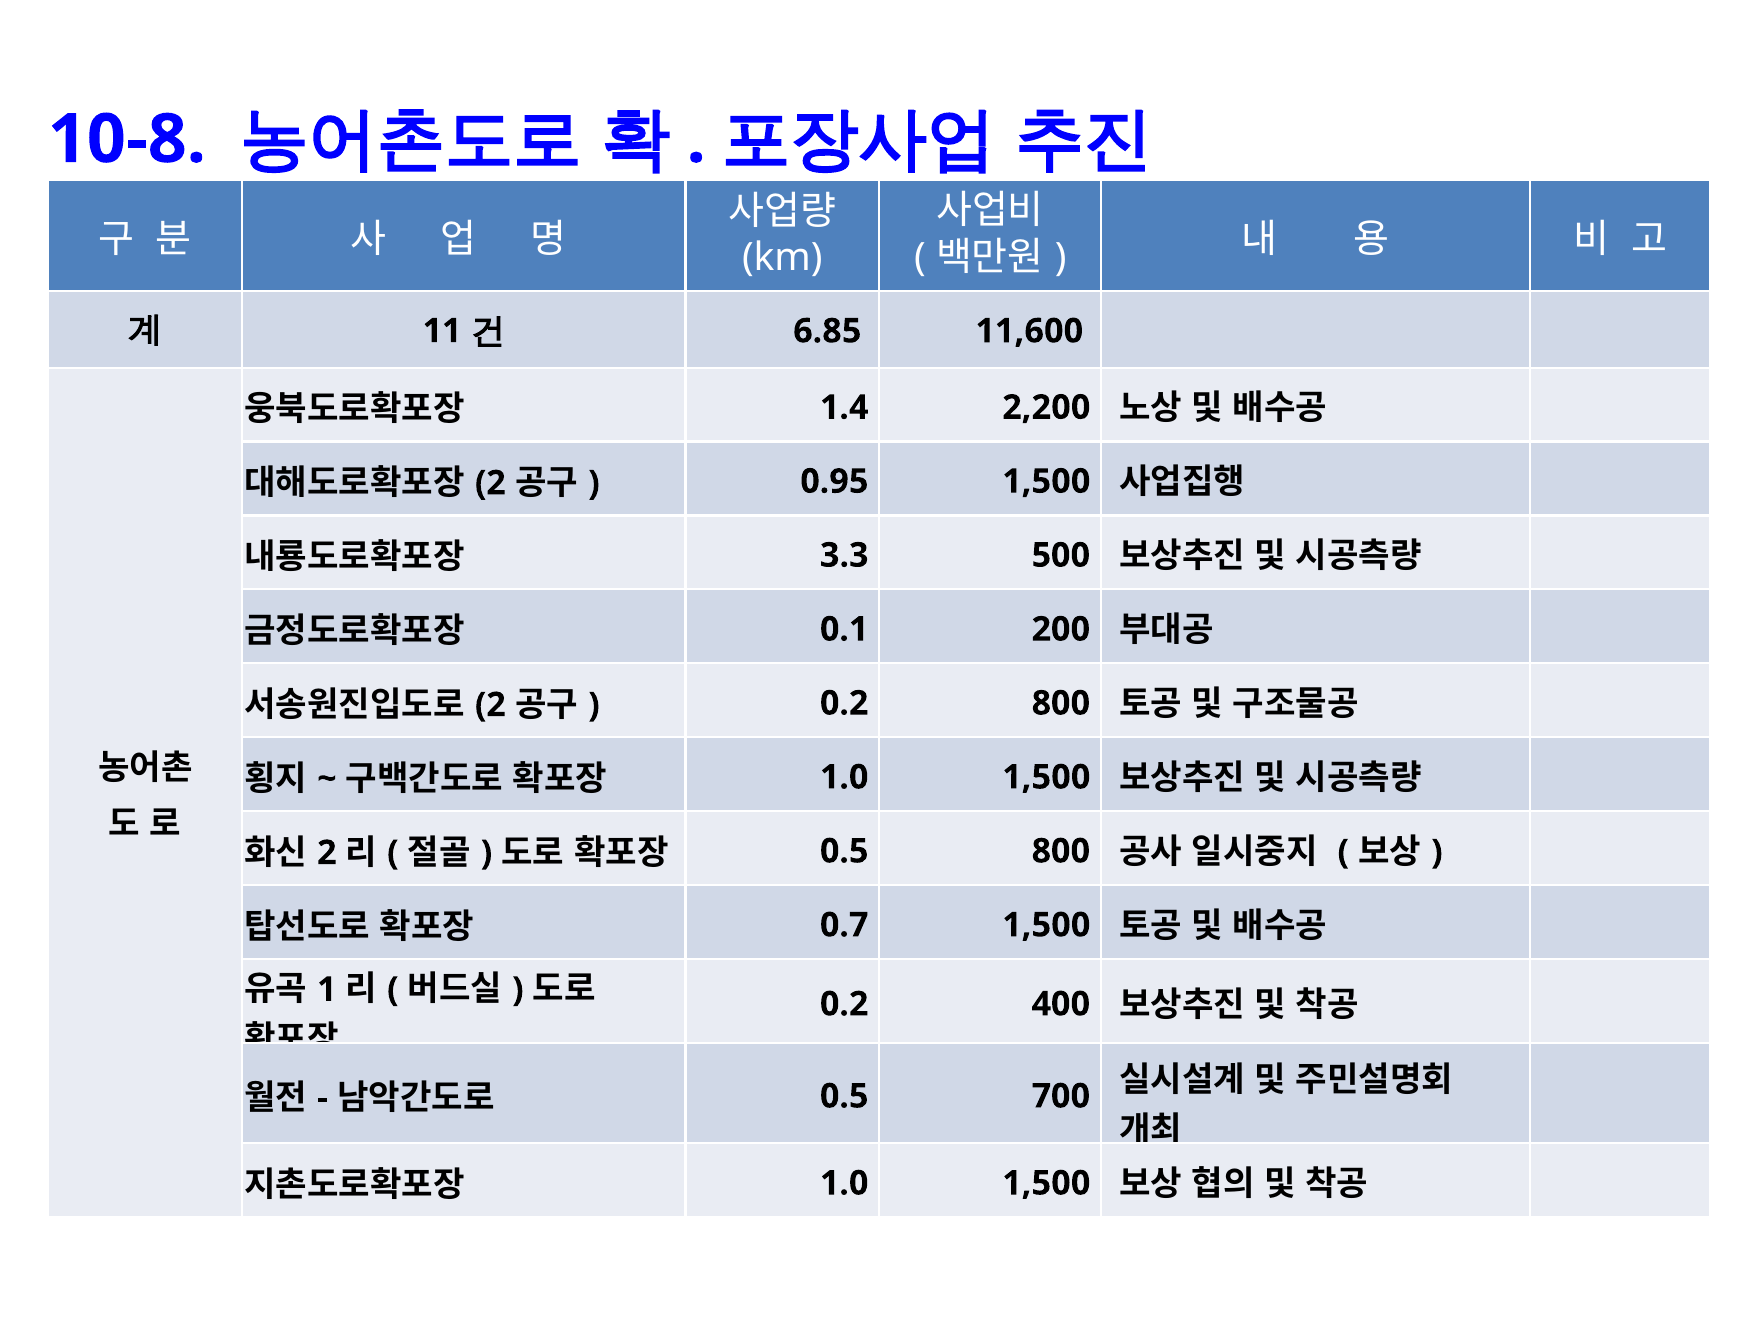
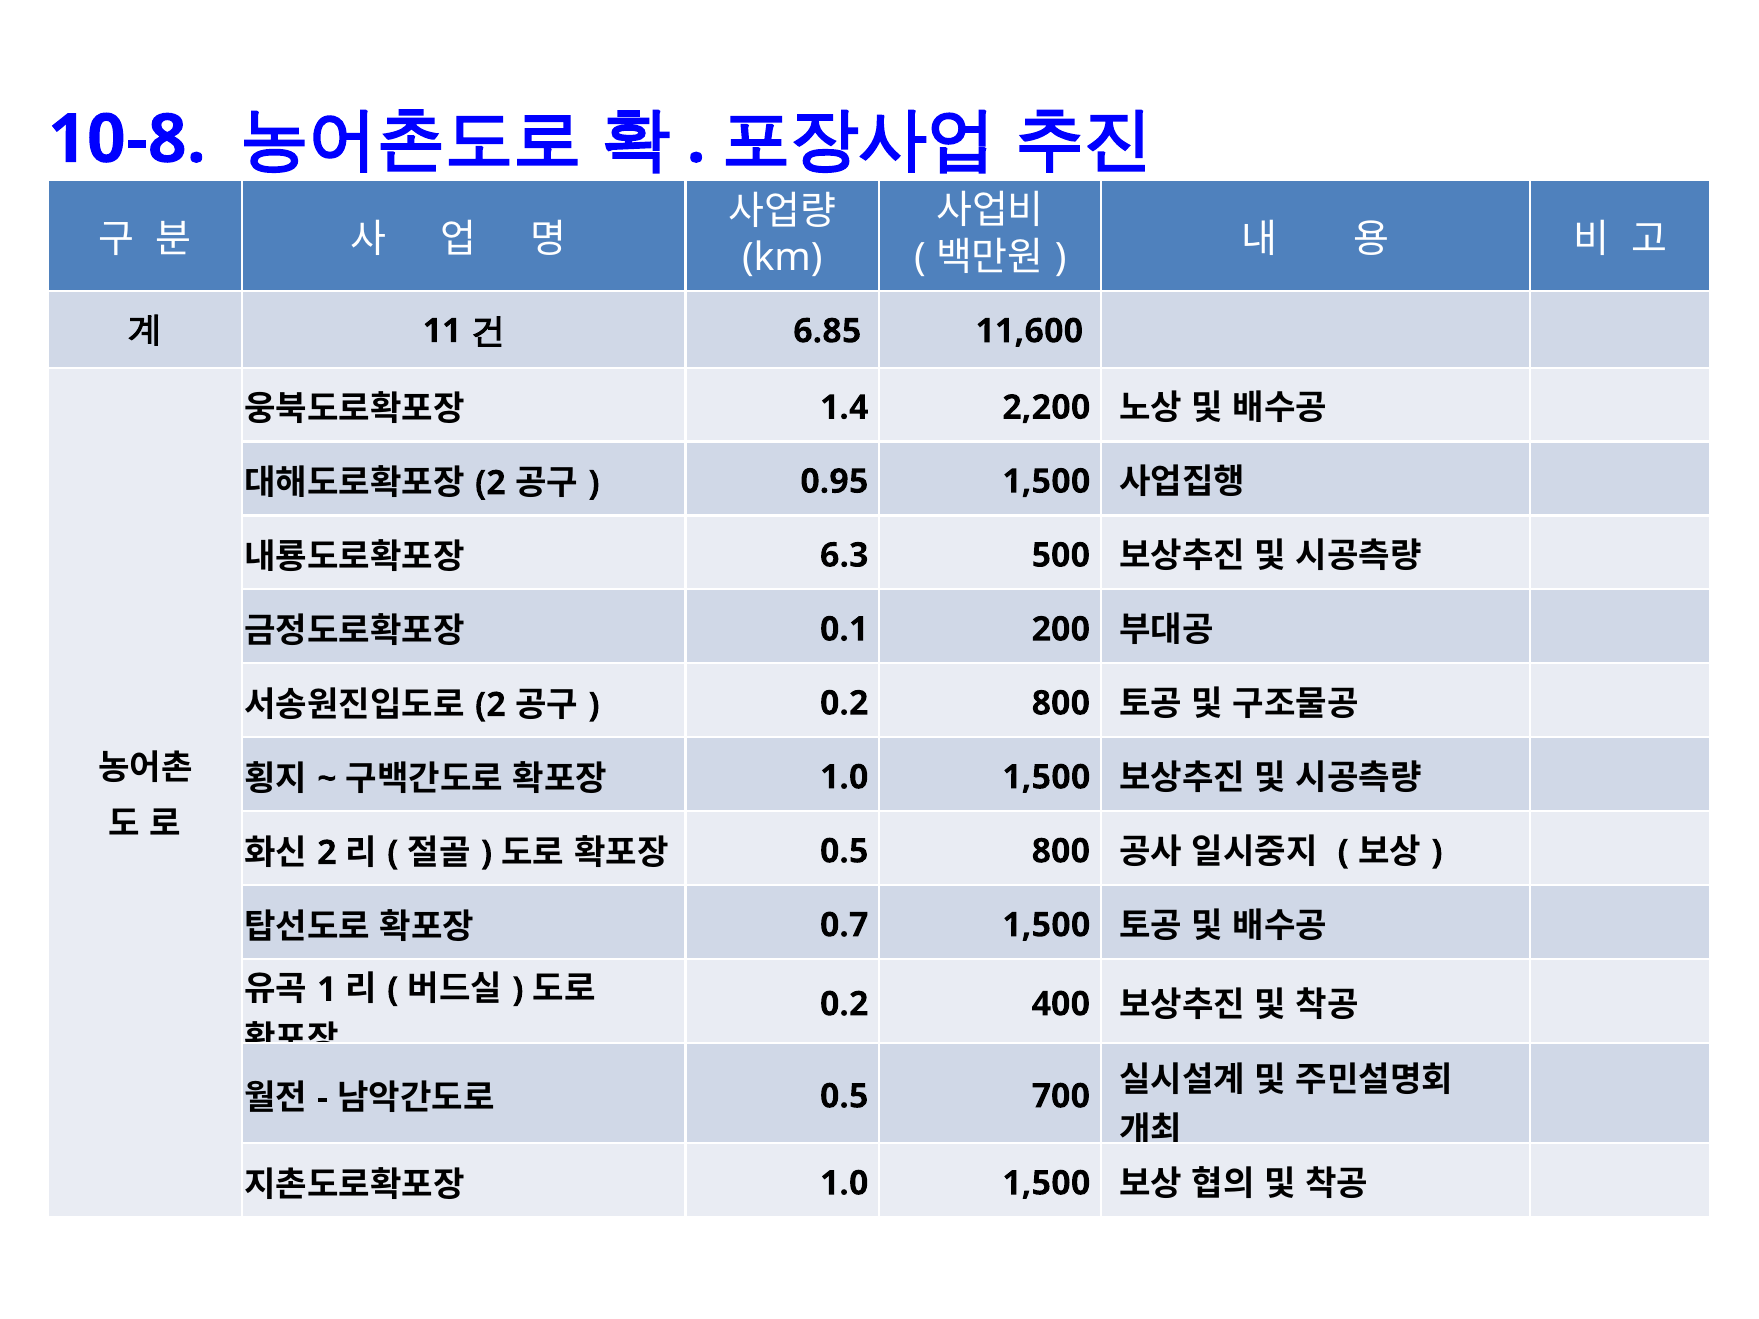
3.3: 3.3 -> 6.3 (844, 555)
